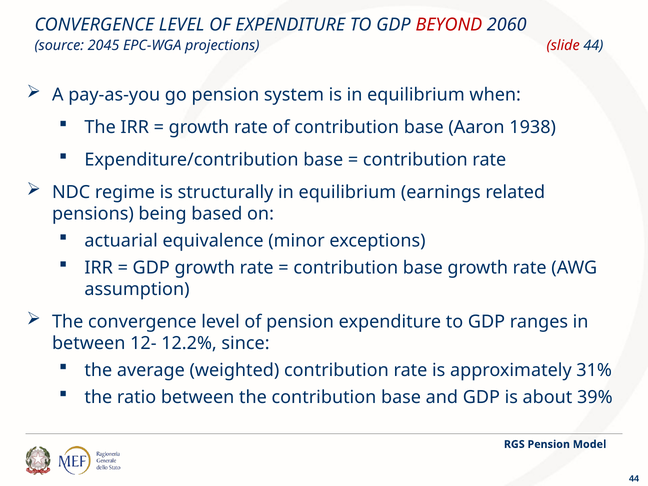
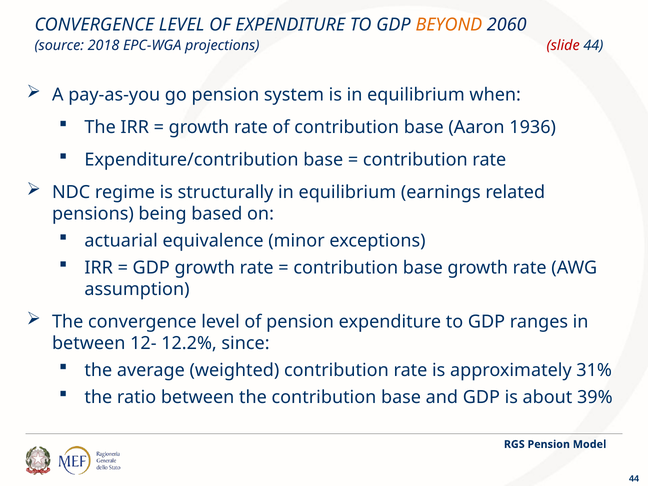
BEYOND colour: red -> orange (449, 25)
2045: 2045 -> 2018 (104, 46)
1938: 1938 -> 1936 (533, 127)
